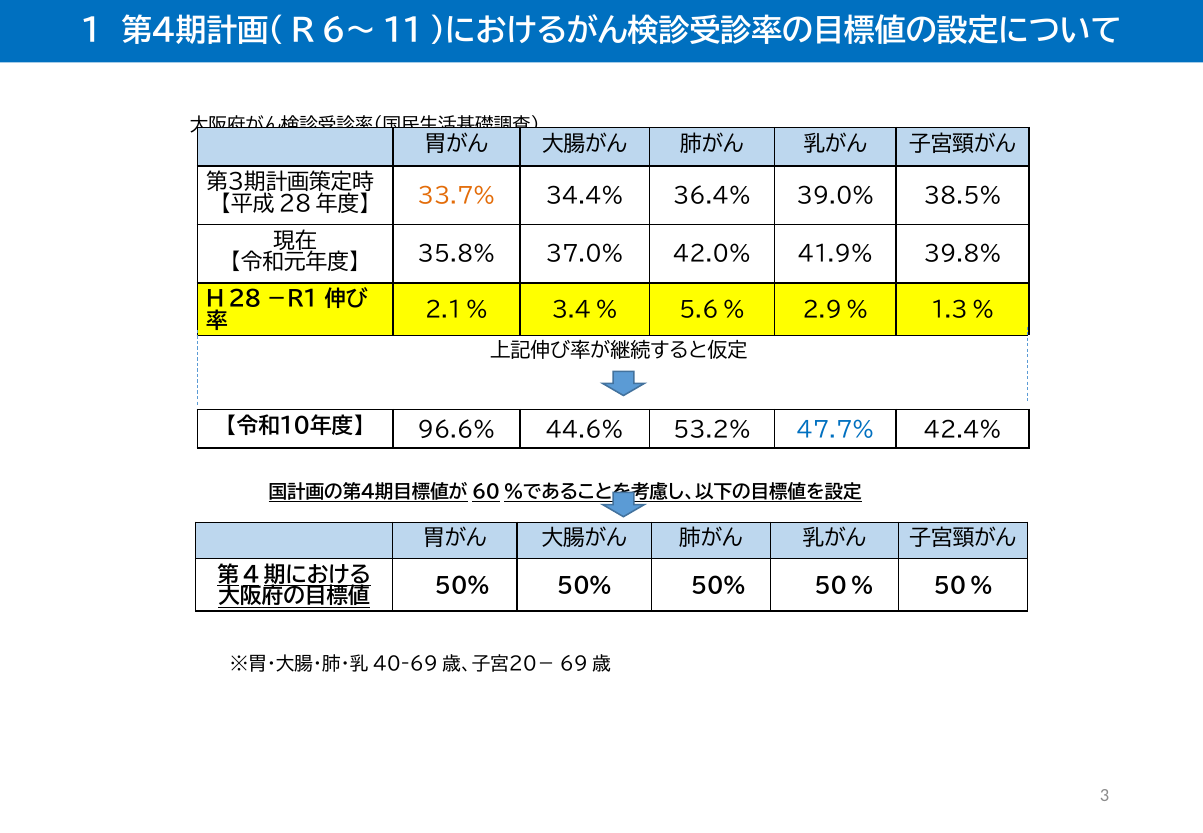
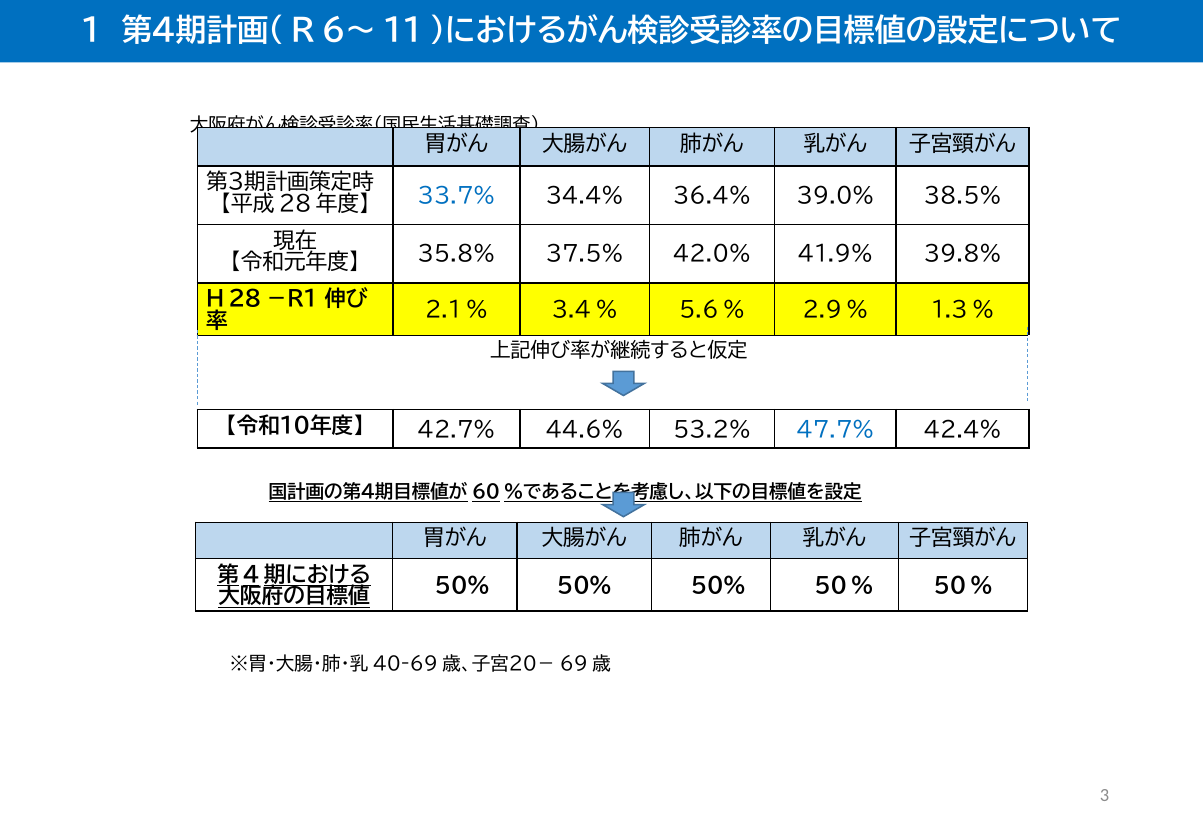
33.7% colour: orange -> blue (456, 196)
37.0%: 37.0% -> 37.5% (585, 255)
96.6%: 96.6% -> 42.7% (456, 430)
